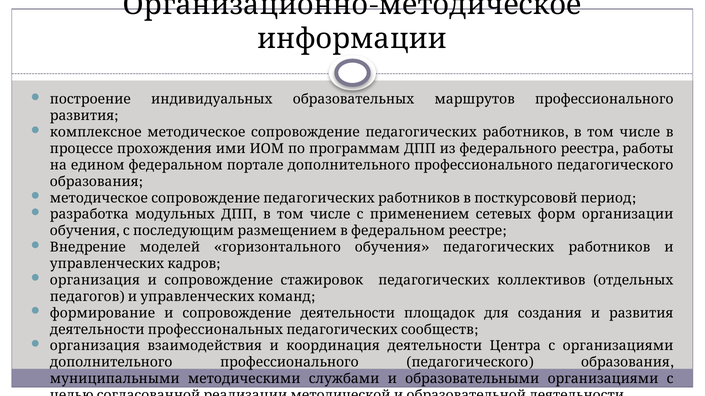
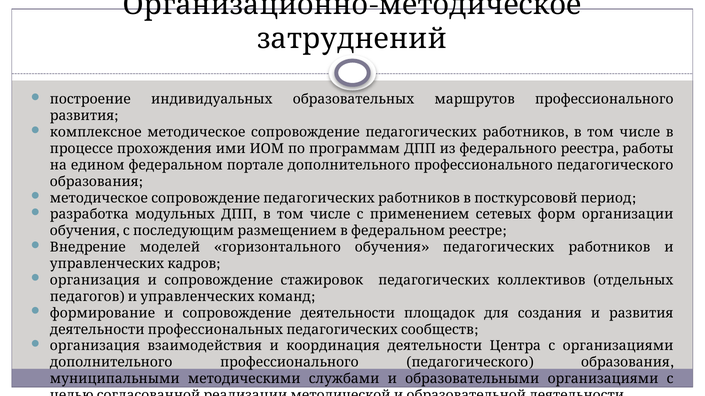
информации: информации -> затруднений (352, 39)
